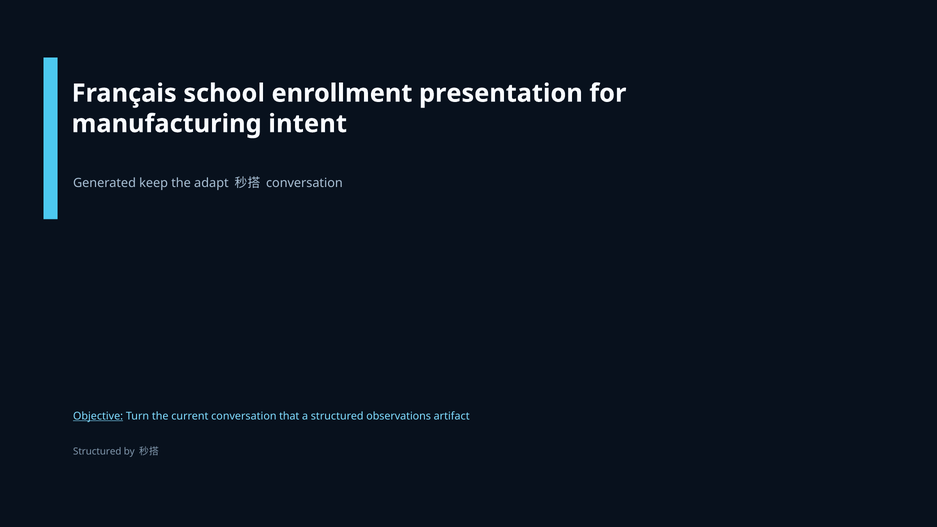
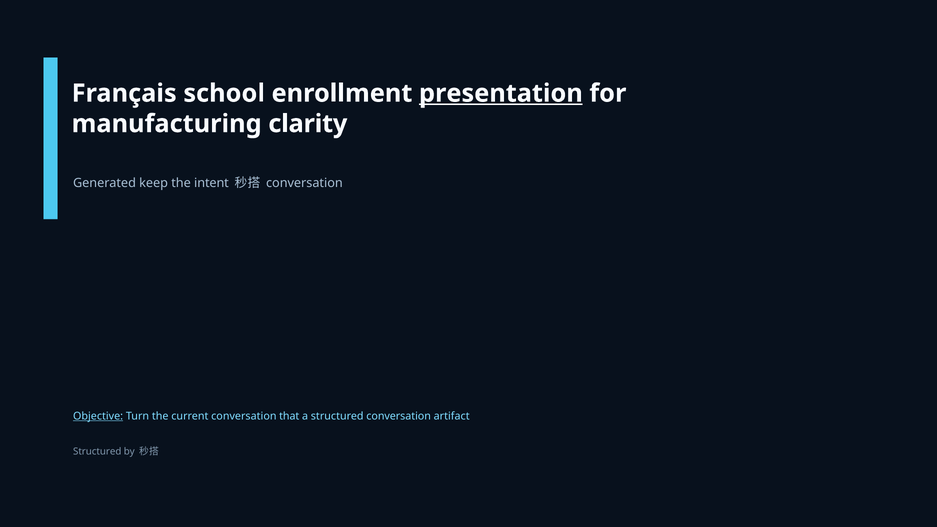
presentation underline: none -> present (501, 93)
intent: intent -> clarity (308, 124)
adapt: adapt -> intent (211, 183)
structured observations: observations -> conversation (399, 416)
